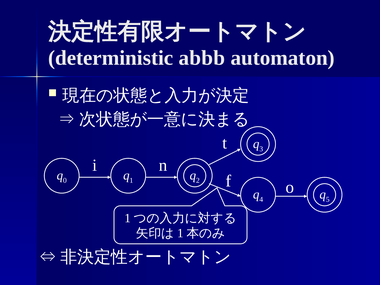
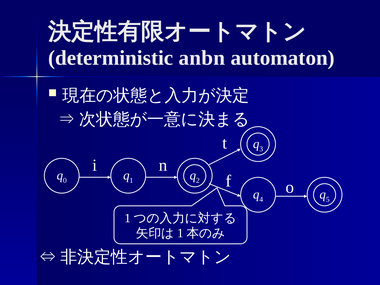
abbb: abbb -> anbn (202, 58)
